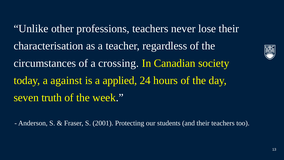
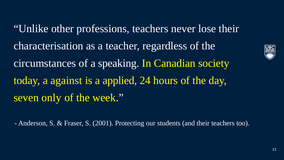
crossing: crossing -> speaking (119, 63)
truth: truth -> only (51, 98)
